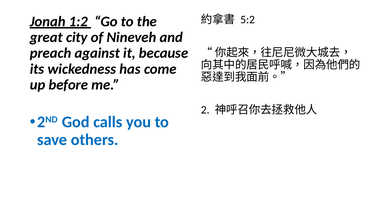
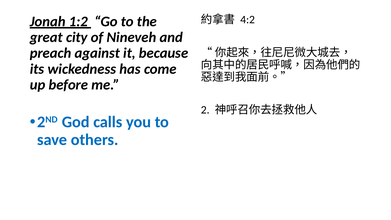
5:2: 5:2 -> 4:2 (248, 20)
